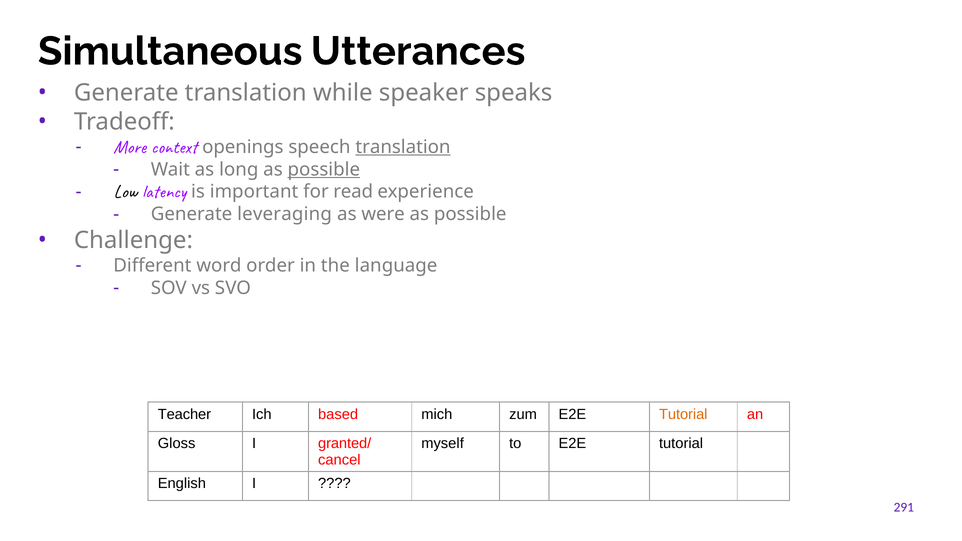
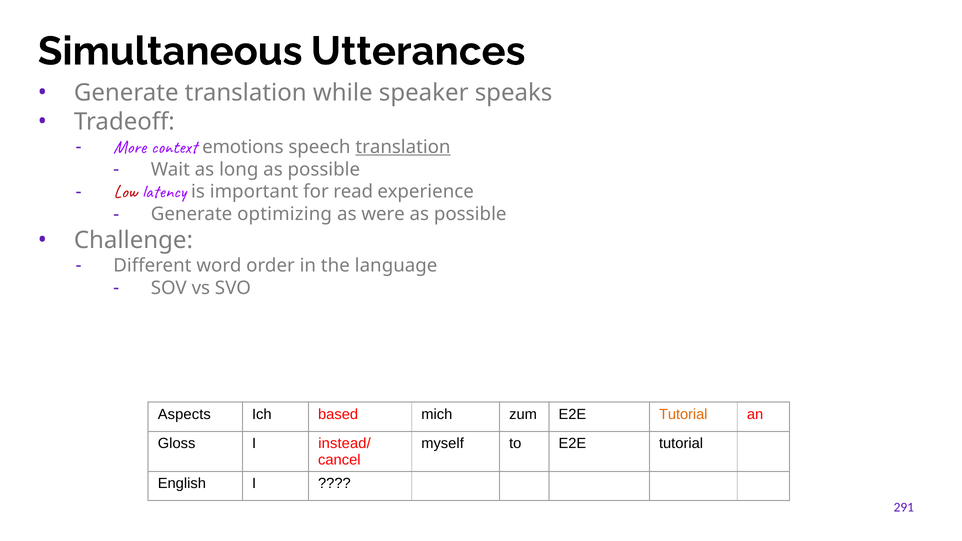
openings: openings -> emotions (243, 147)
possible underline: present -> none (324, 169)
Low colour: black -> red (125, 192)
leveraging: leveraging -> optimizing (285, 214)
Teacher: Teacher -> Aspects (184, 414)
granted/: granted/ -> instead/ (345, 444)
